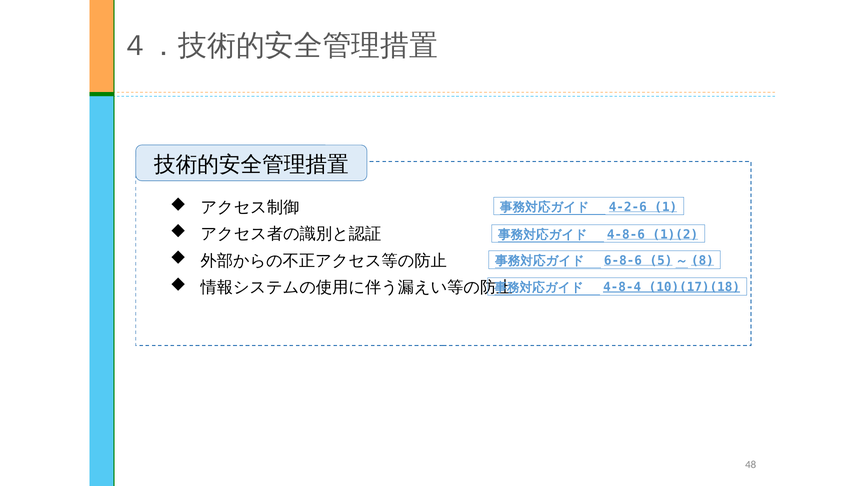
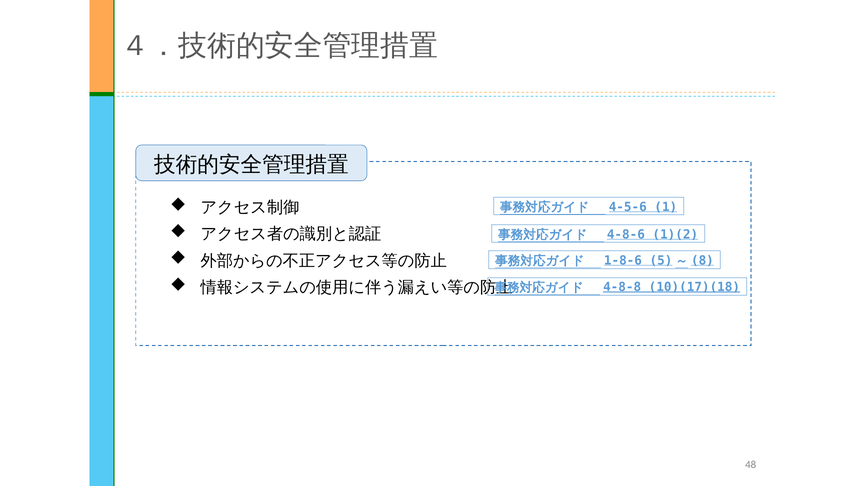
4-2-6: 4-2-6 -> 4-5-6 (628, 207)
6-8-6: 6-8-6 -> 1-8-6 (623, 261)
4-8-4: 4-8-4 -> 4-8-8 (622, 288)
